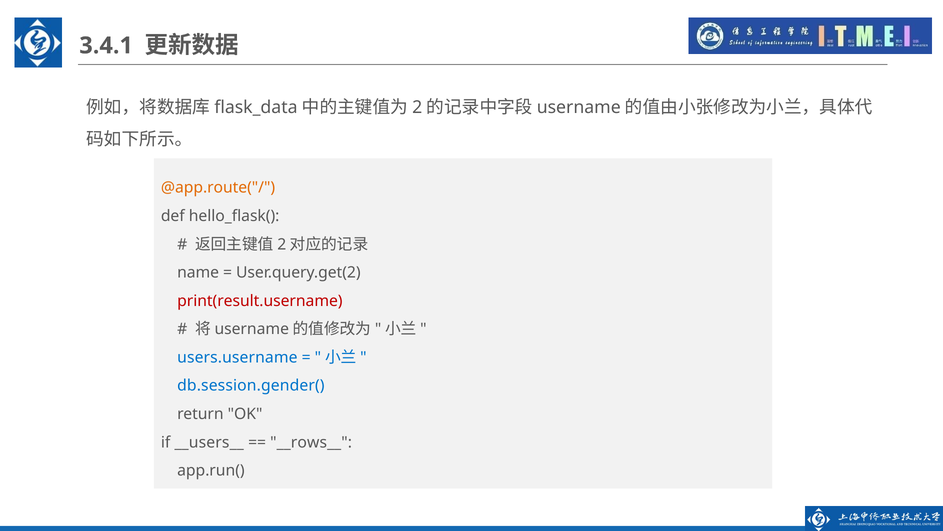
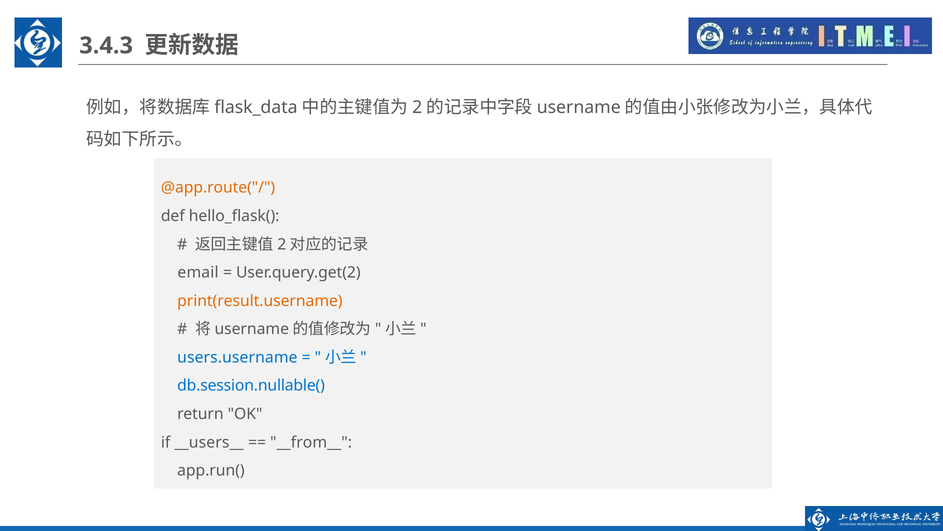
3.4.1: 3.4.1 -> 3.4.3 (106, 46)
name: name -> email (198, 272)
print(result.username colour: red -> orange (260, 301)
db.session.gender(: db.session.gender( -> db.session.nullable( (251, 385)
__rows__: __rows__ -> __from__ (311, 442)
